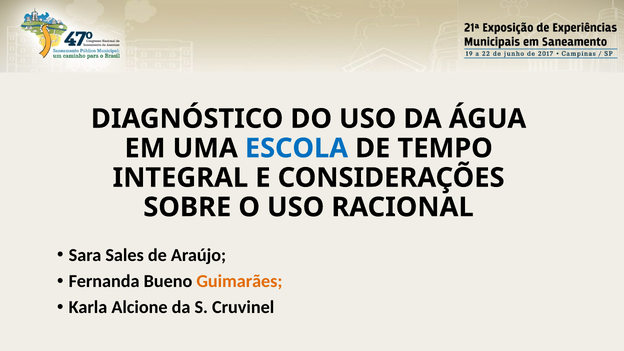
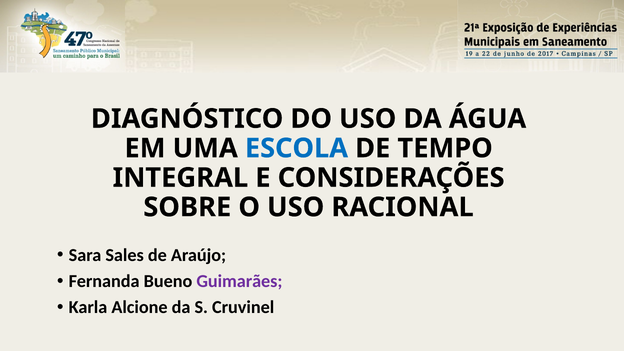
Guimarães colour: orange -> purple (239, 281)
